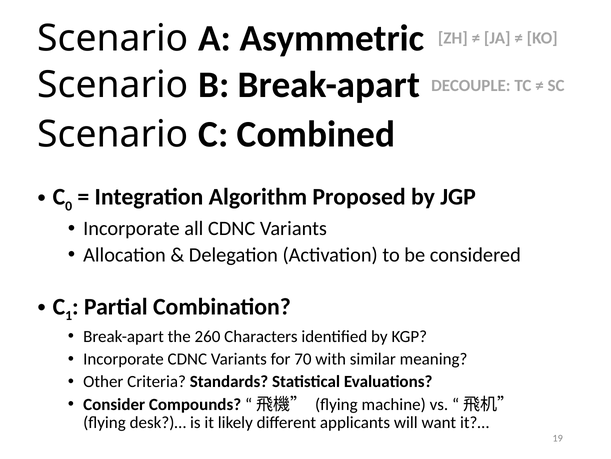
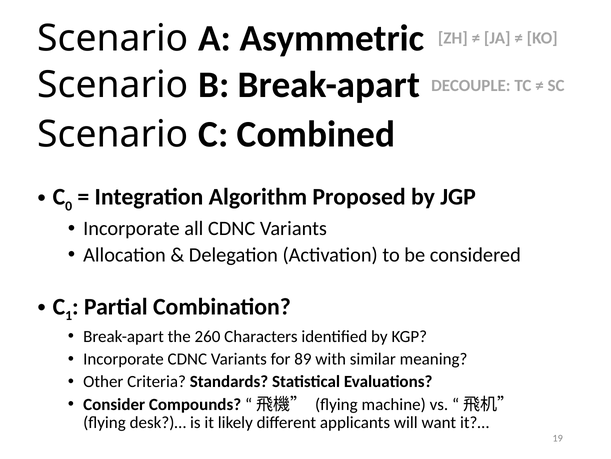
70: 70 -> 89 (303, 359)
